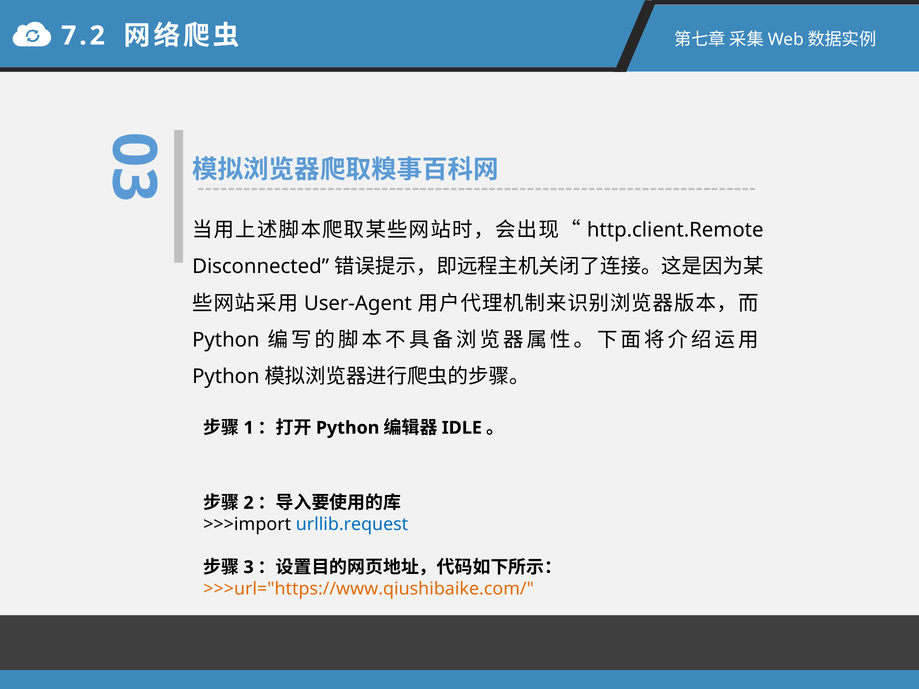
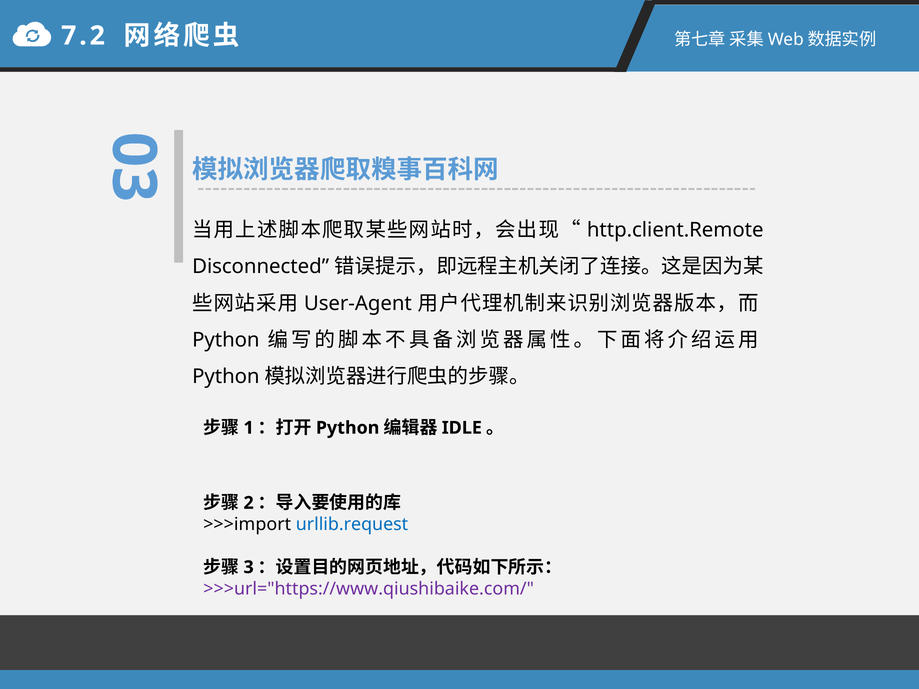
>>>url="https://www.qiushibaike.com/ colour: orange -> purple (369, 589)
